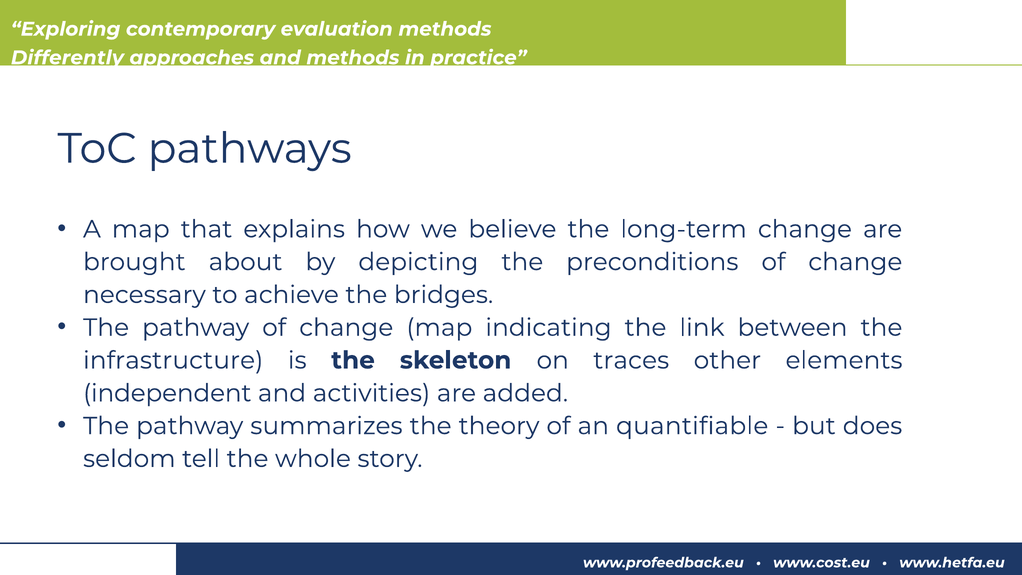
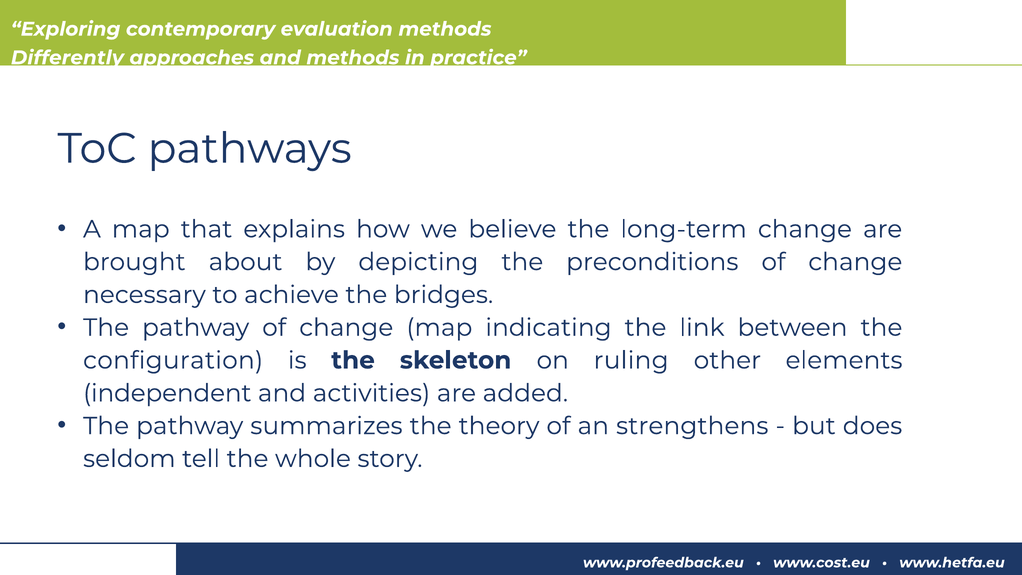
infrastructure: infrastructure -> configuration (173, 360)
traces: traces -> ruling (631, 360)
quantifiable: quantifiable -> strengthens (692, 426)
